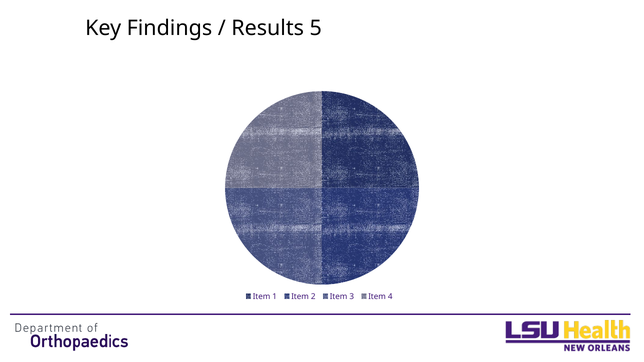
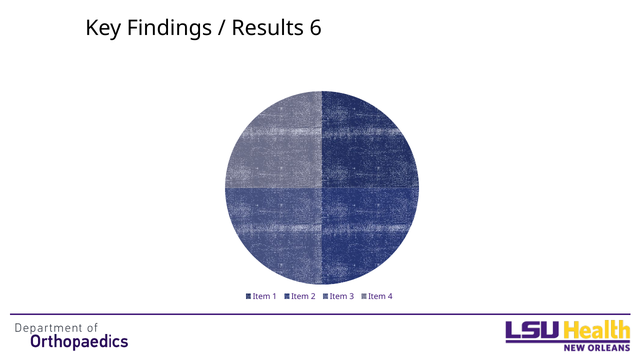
5: 5 -> 6 (316, 28)
